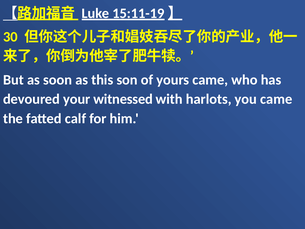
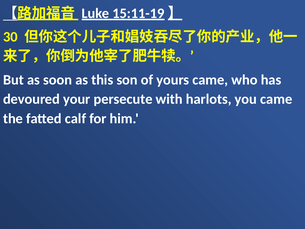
witnessed: witnessed -> persecute (123, 99)
